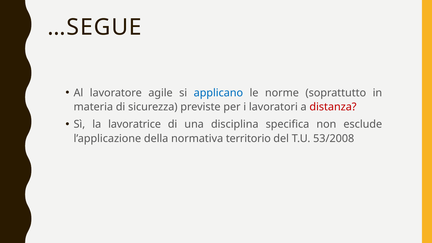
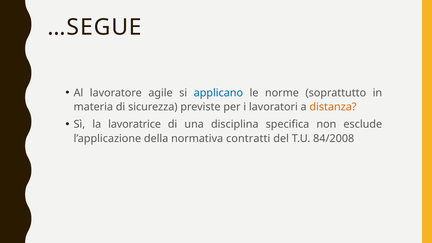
distanza colour: red -> orange (333, 107)
territorio: territorio -> contratti (248, 139)
53/2008: 53/2008 -> 84/2008 (334, 139)
